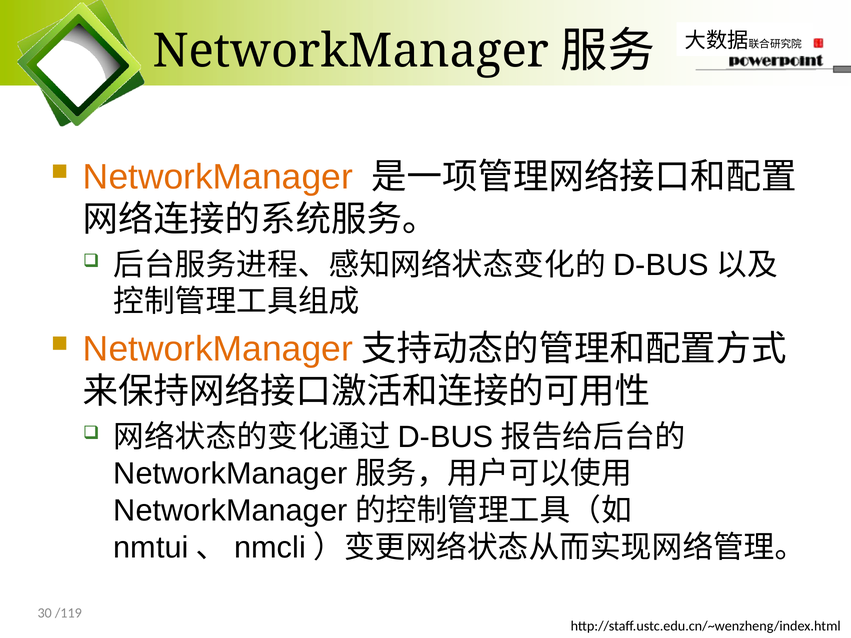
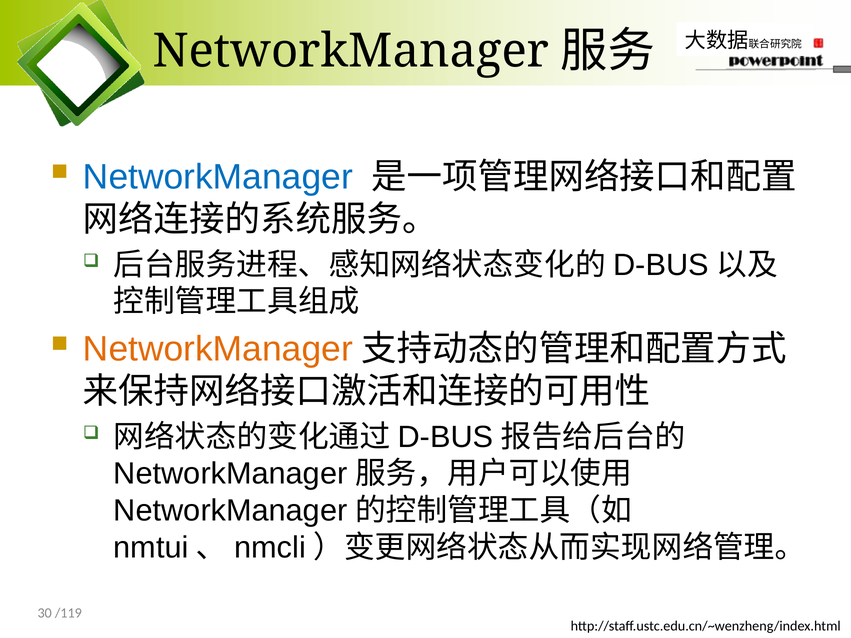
NetworkManager colour: orange -> blue (218, 177)
